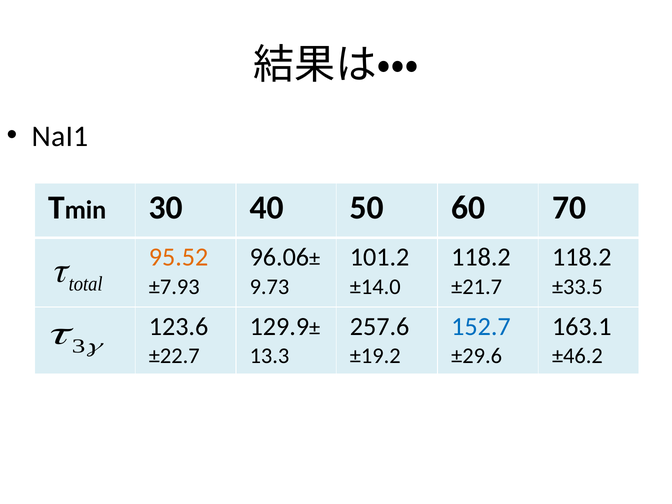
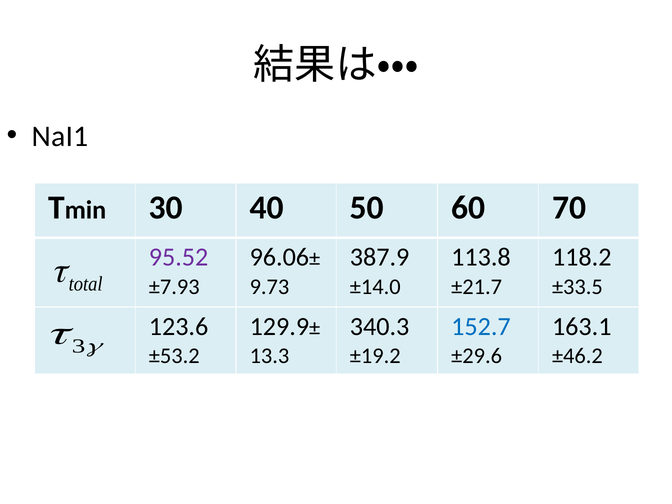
95.52 colour: orange -> purple (179, 257)
101.2: 101.2 -> 387.9 (380, 257)
118.2: 118.2 -> 113.8 (481, 257)
257.6: 257.6 -> 340.3 (380, 327)
±22.7: ±22.7 -> ±53.2 (174, 356)
